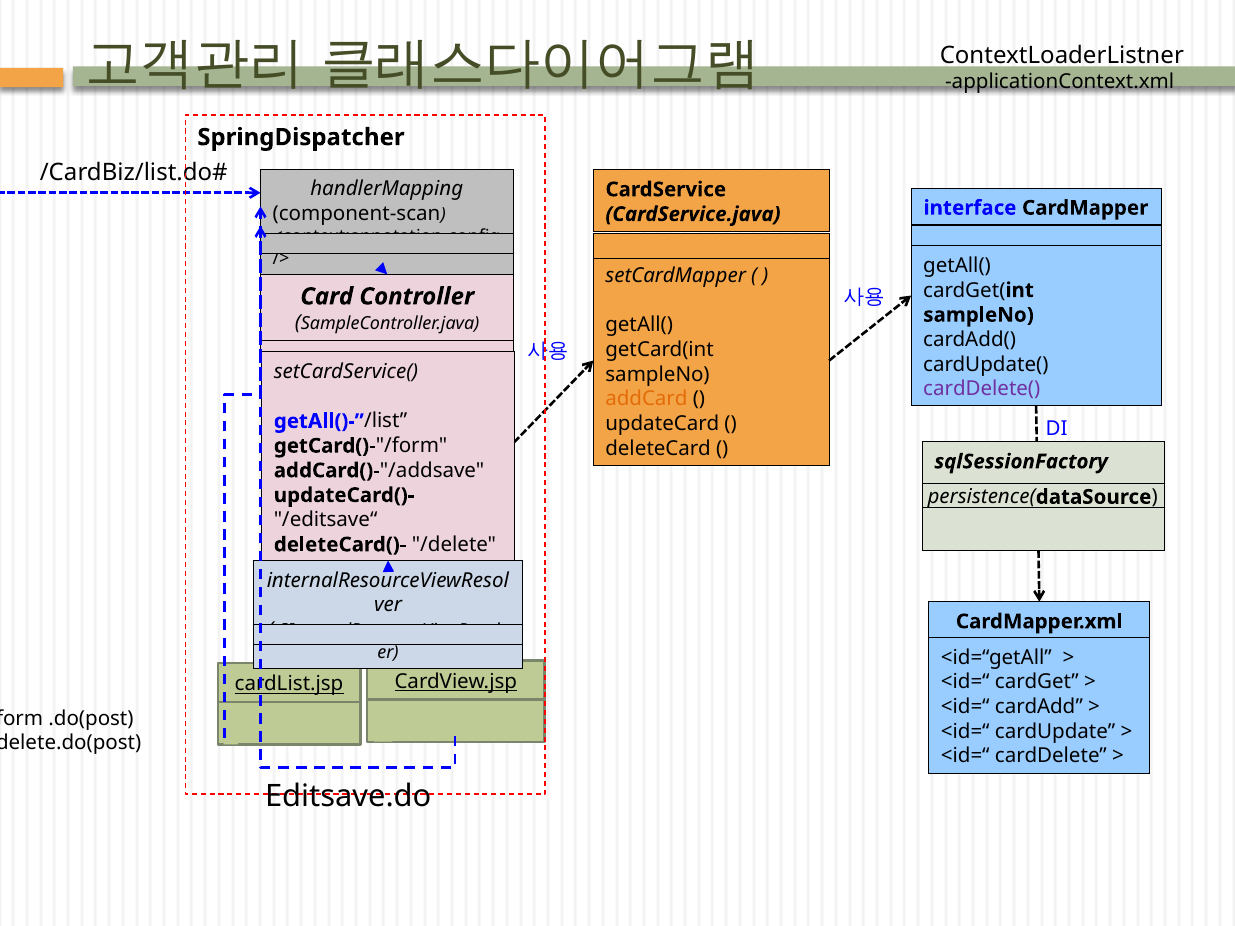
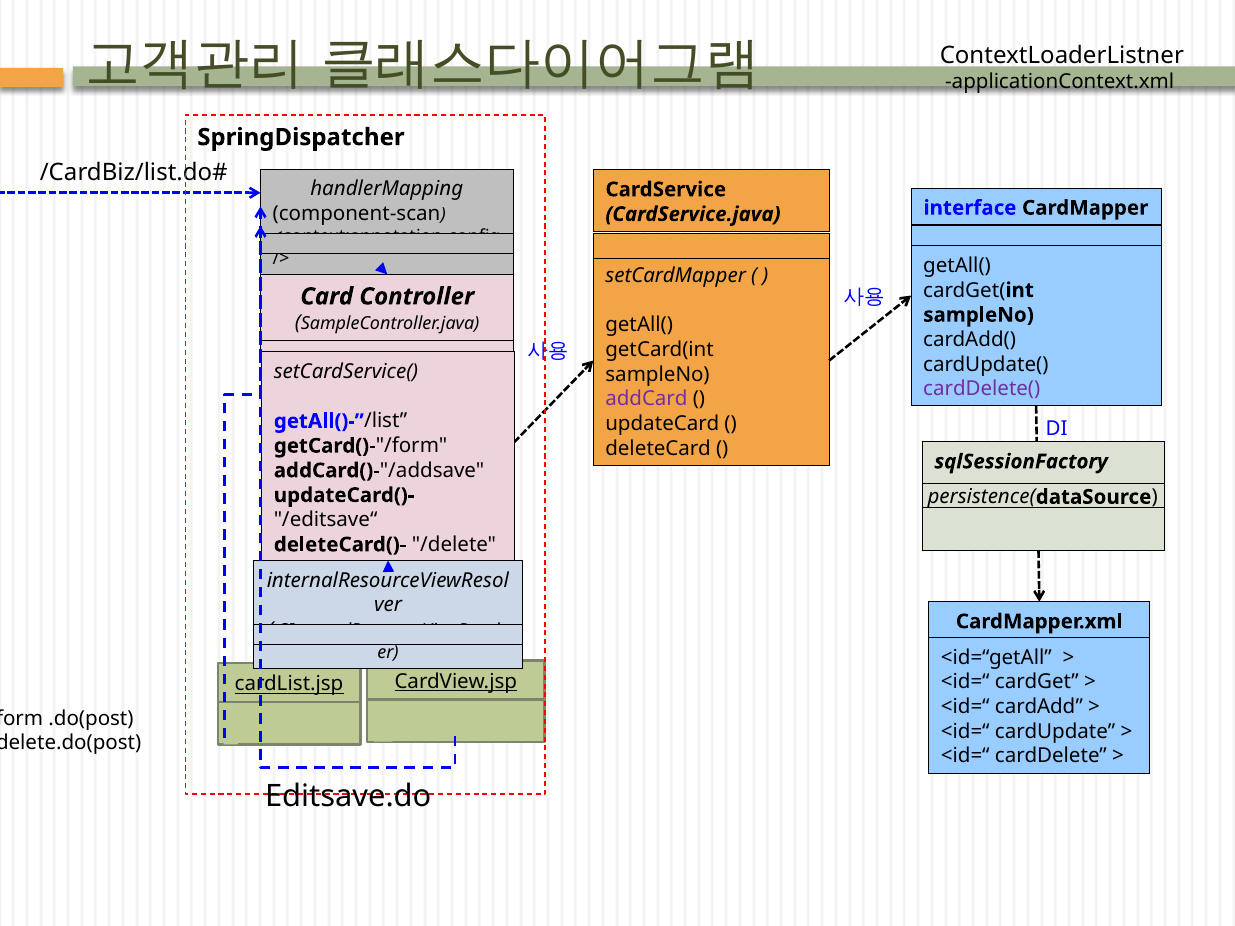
addCard colour: orange -> purple (646, 399)
